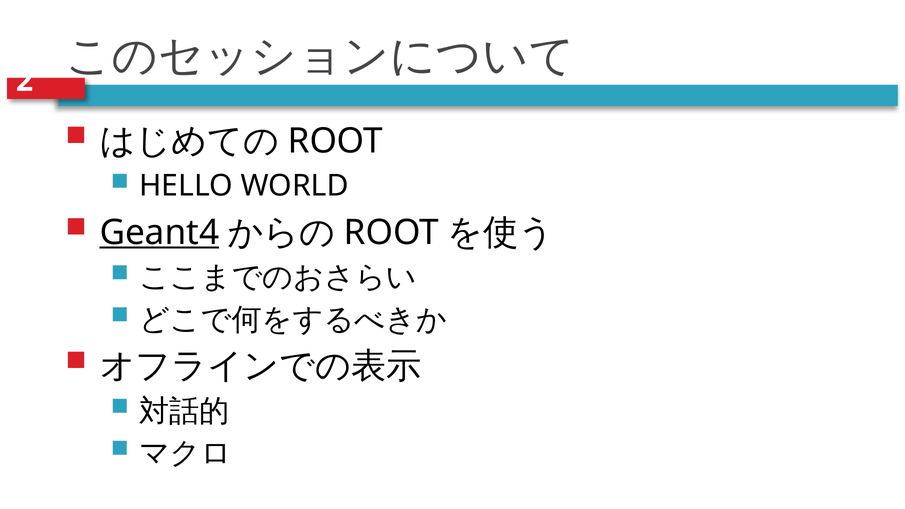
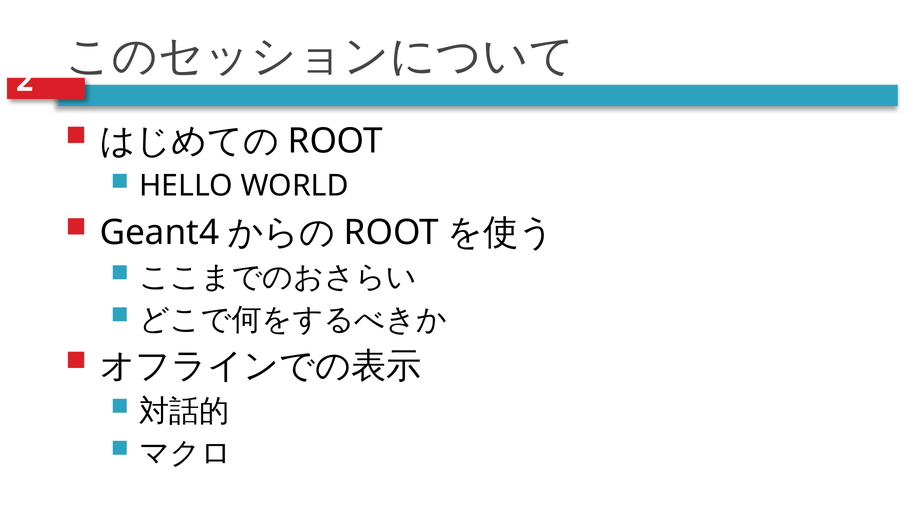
Geant4 underline: present -> none (159, 233)
